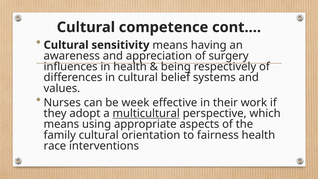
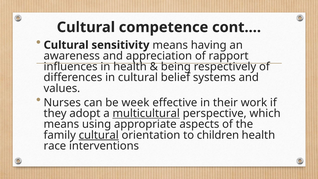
surgery: surgery -> rapport (229, 56)
cultural underline: none -> present (99, 135)
fairness: fairness -> children (218, 135)
